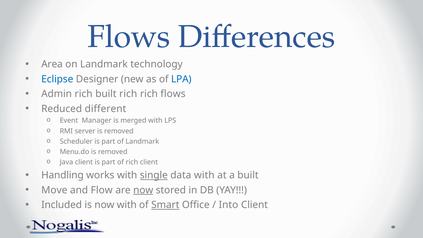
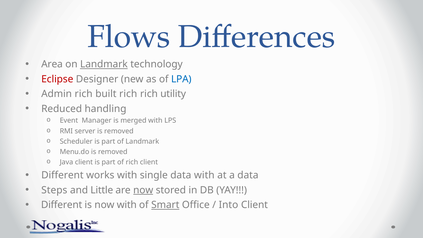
Landmark underline: none -> present (104, 64)
Eclipse colour: blue -> red (57, 79)
rich flows: flows -> utility (173, 94)
different: different -> handling (105, 109)
Handling: Handling -> Different (62, 175)
single underline: present -> none (154, 175)
a built: built -> data (248, 175)
Move: Move -> Steps (54, 190)
Flow: Flow -> Little (102, 190)
Included: Included -> Different (62, 205)
